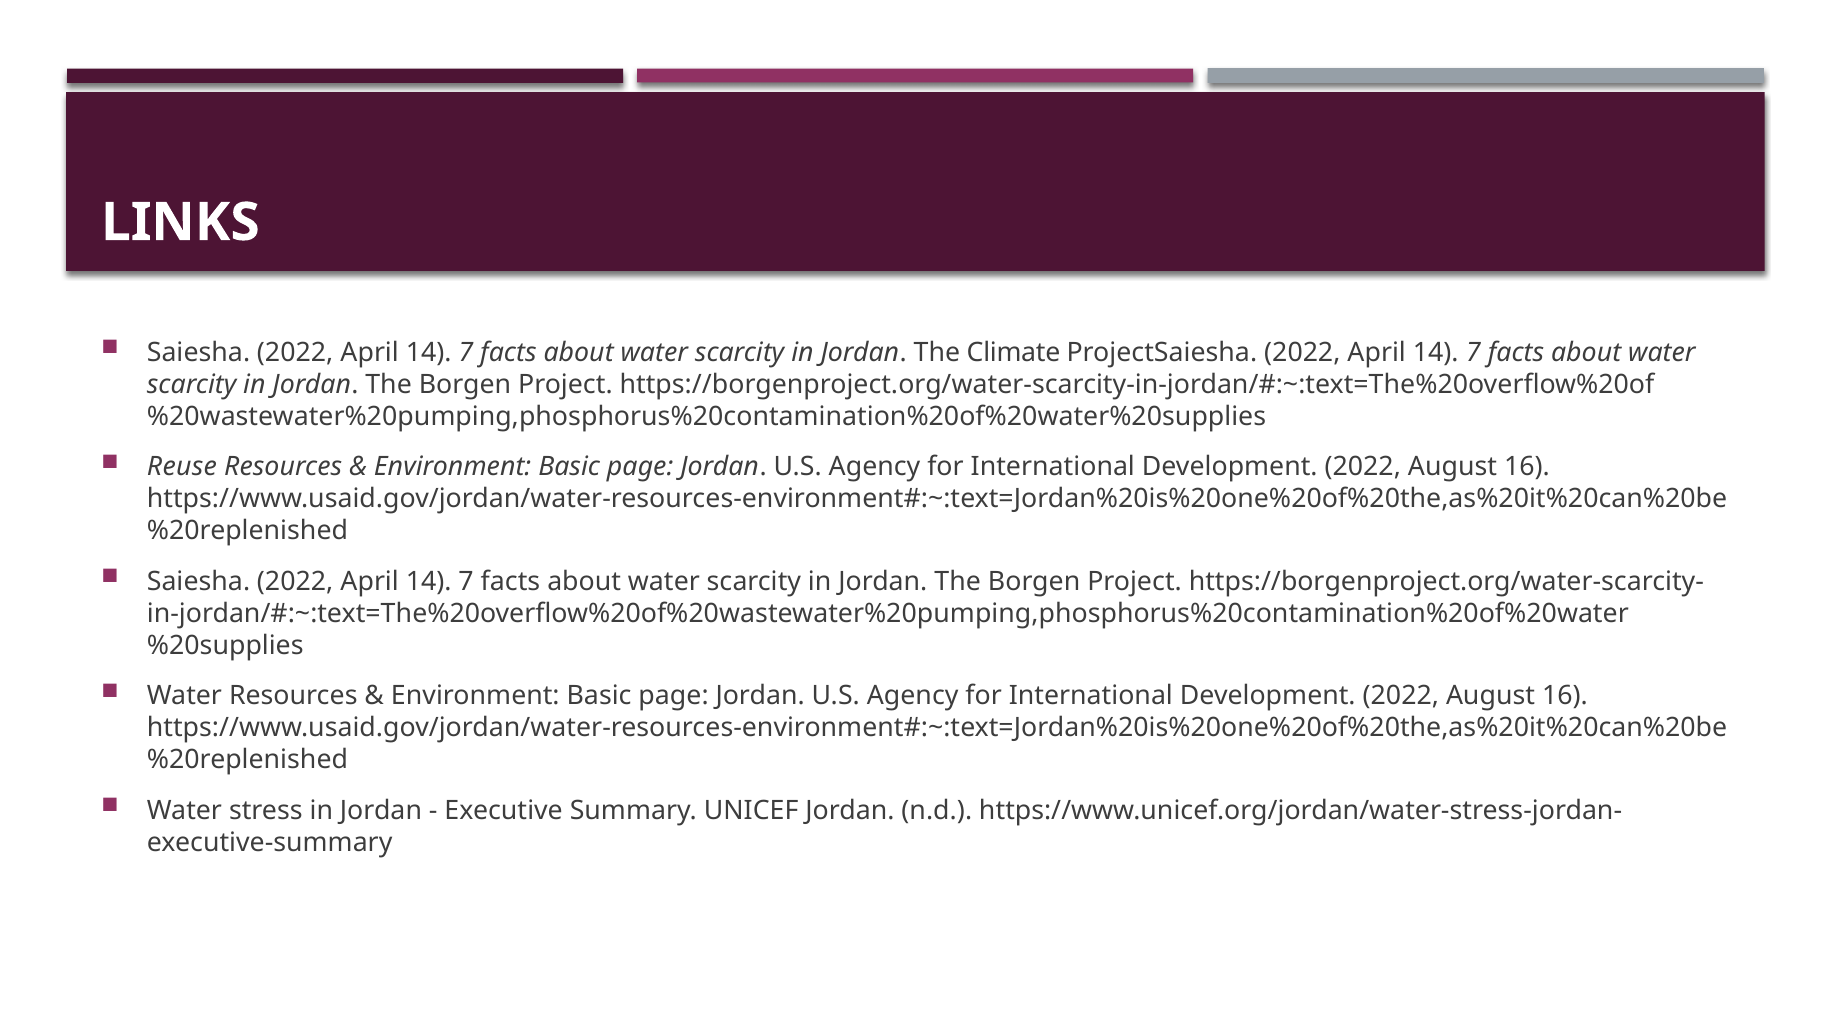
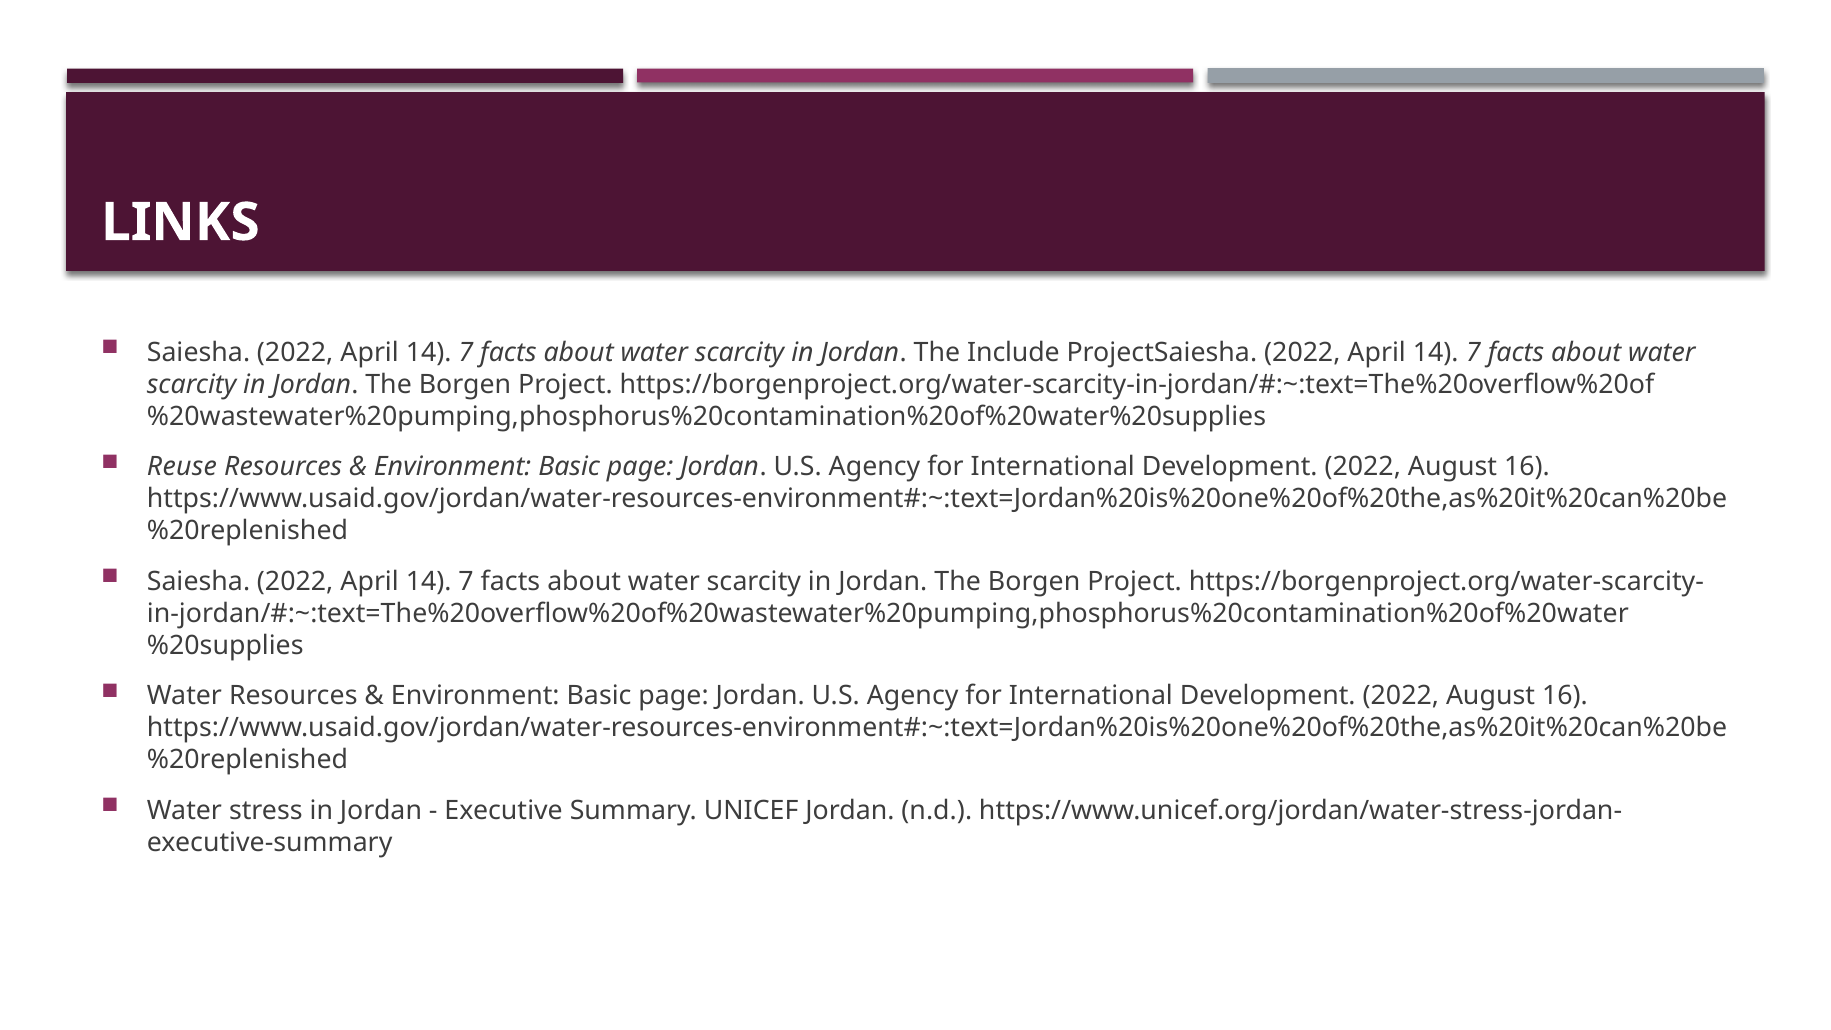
Climate: Climate -> Include (1013, 352)
